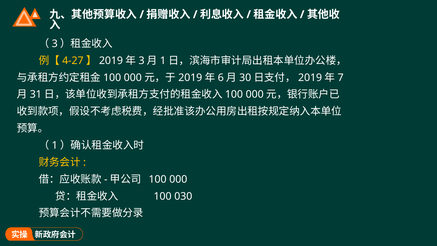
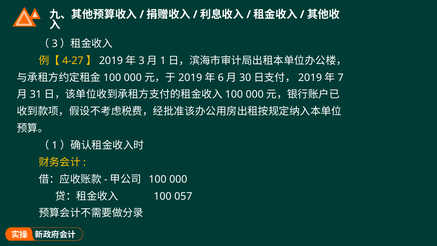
030: 030 -> 057 (183, 196)
